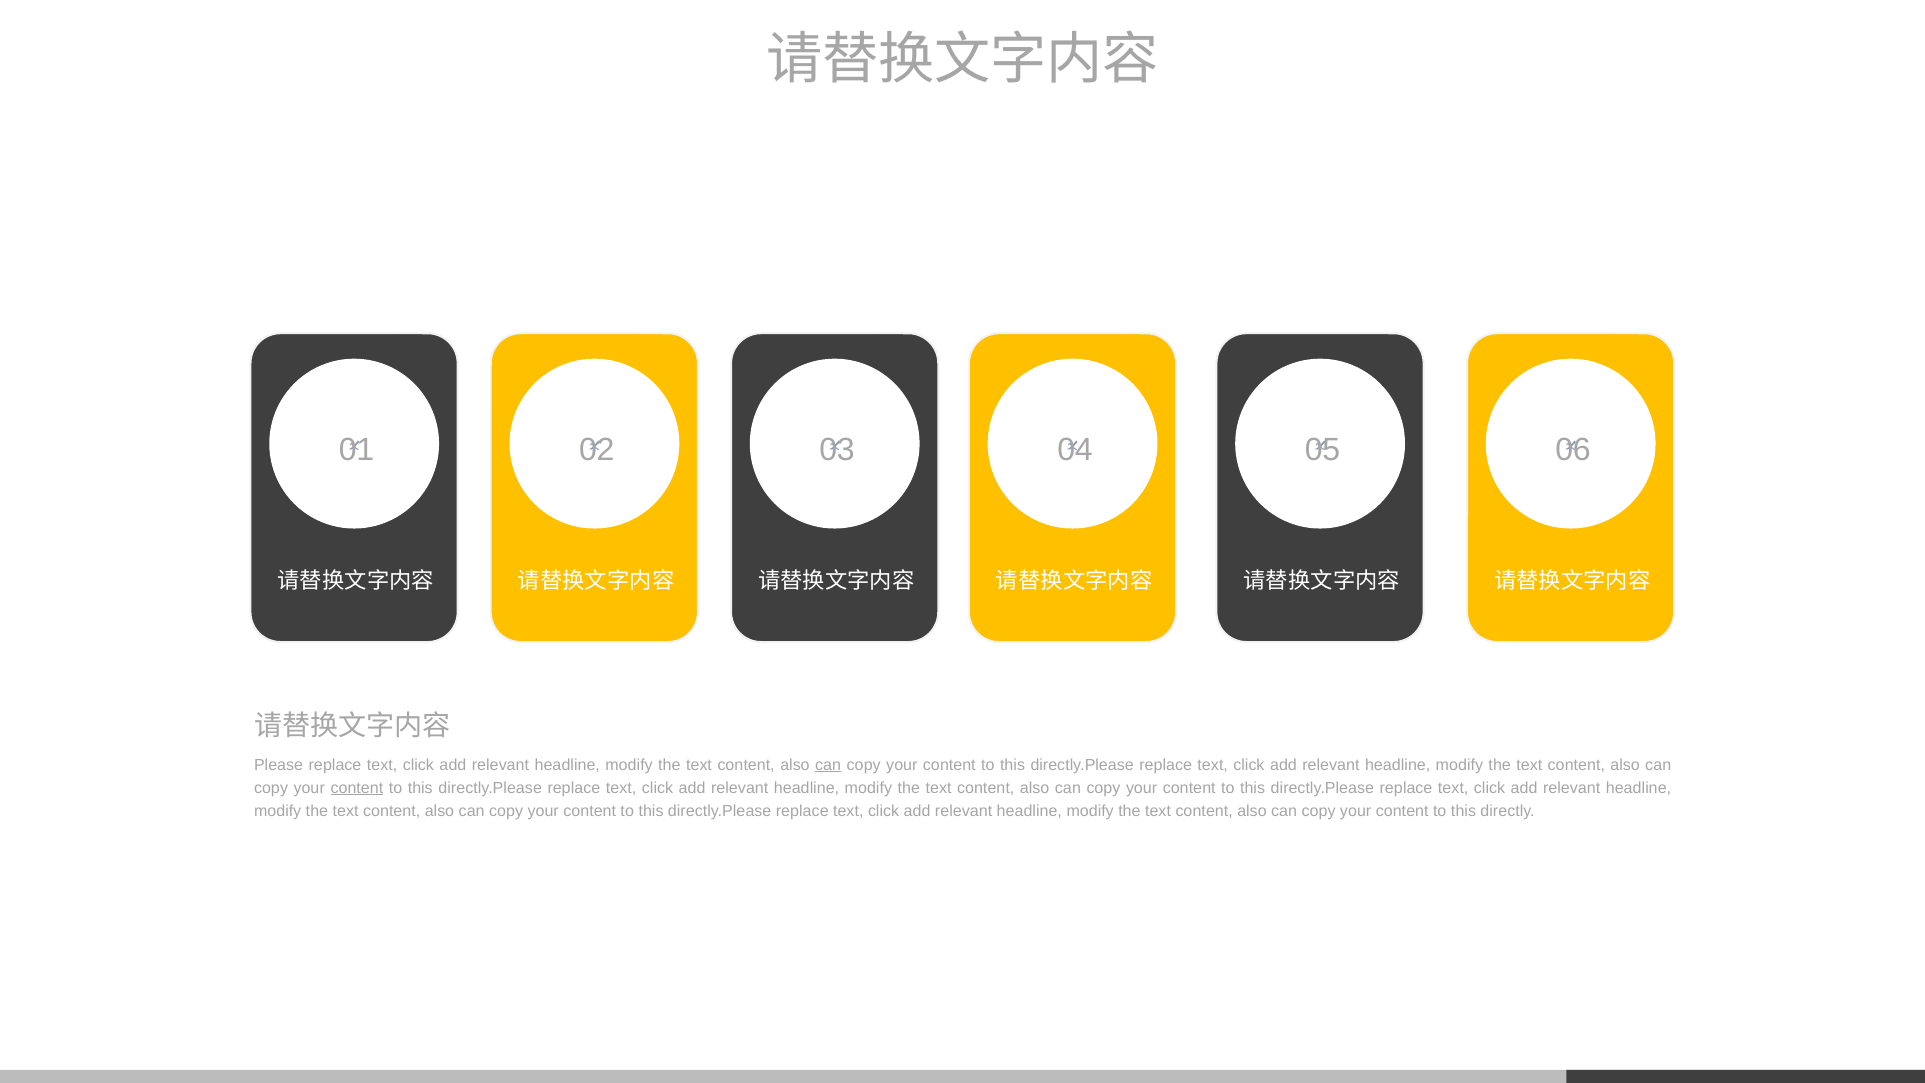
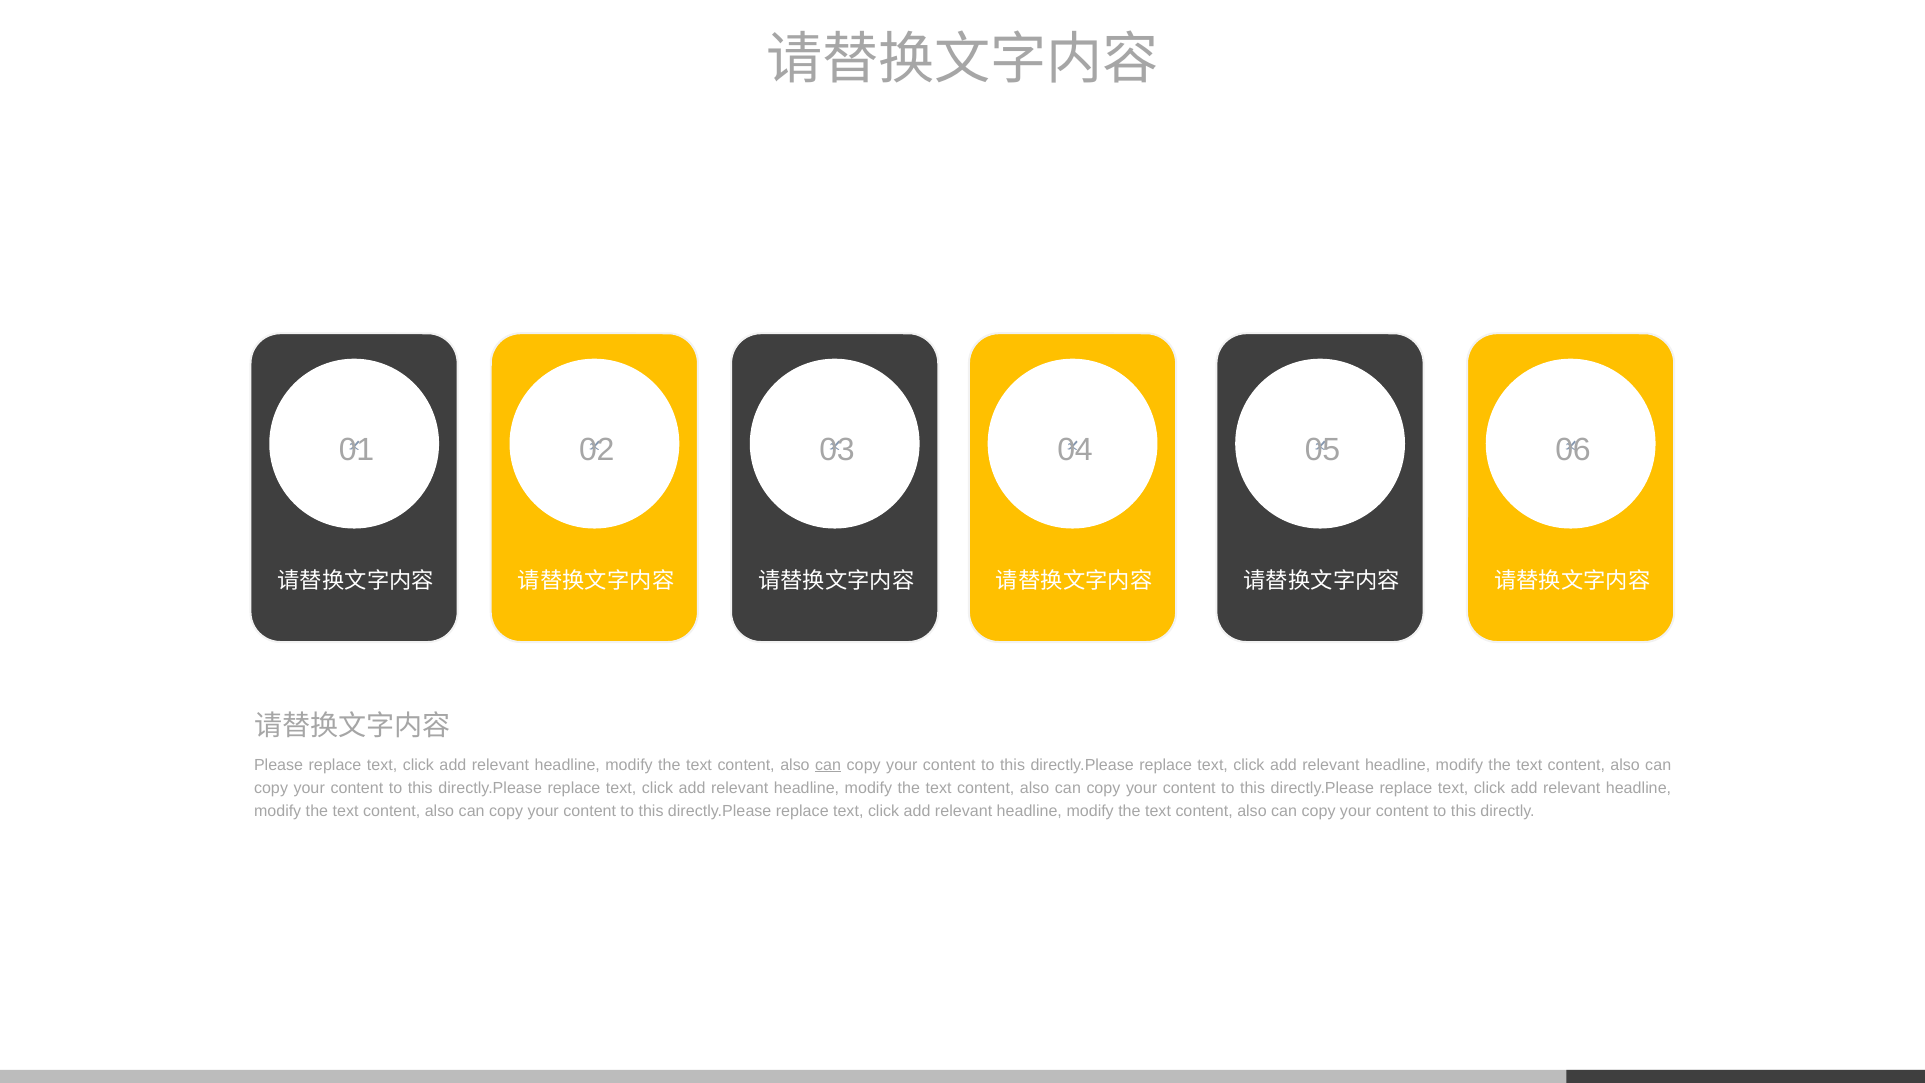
content underline: present -> none (357, 788)
